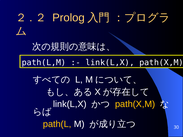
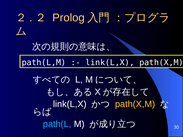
path(L colour: yellow -> light blue (57, 124)
